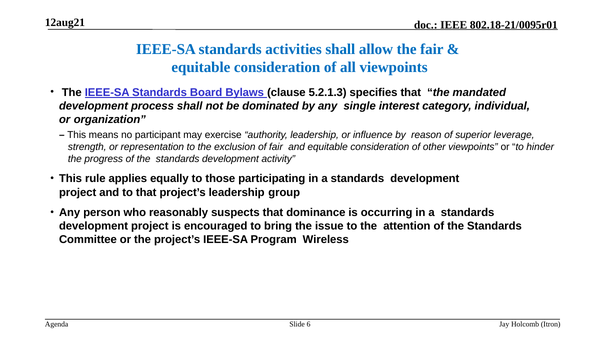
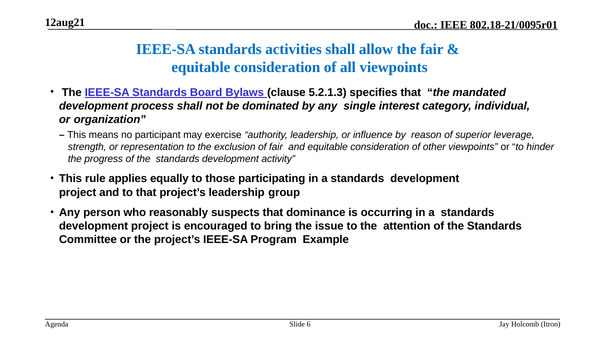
Wireless: Wireless -> Example (326, 239)
